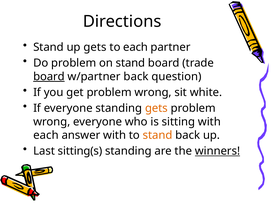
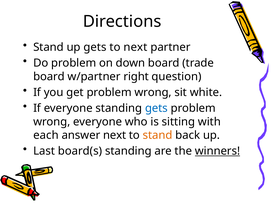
to each: each -> next (135, 47)
on stand: stand -> down (130, 63)
board underline: present -> none (49, 77)
w/partner back: back -> right (136, 77)
gets colour: orange -> blue (156, 108)
answer with: with -> next (115, 135)
sitting(s: sitting(s -> board(s (80, 151)
